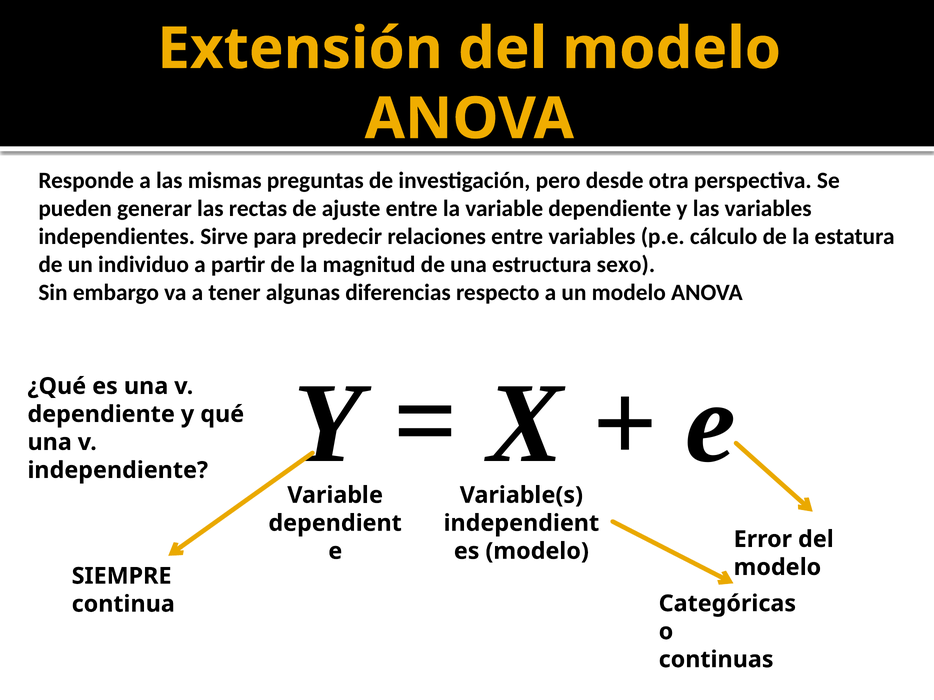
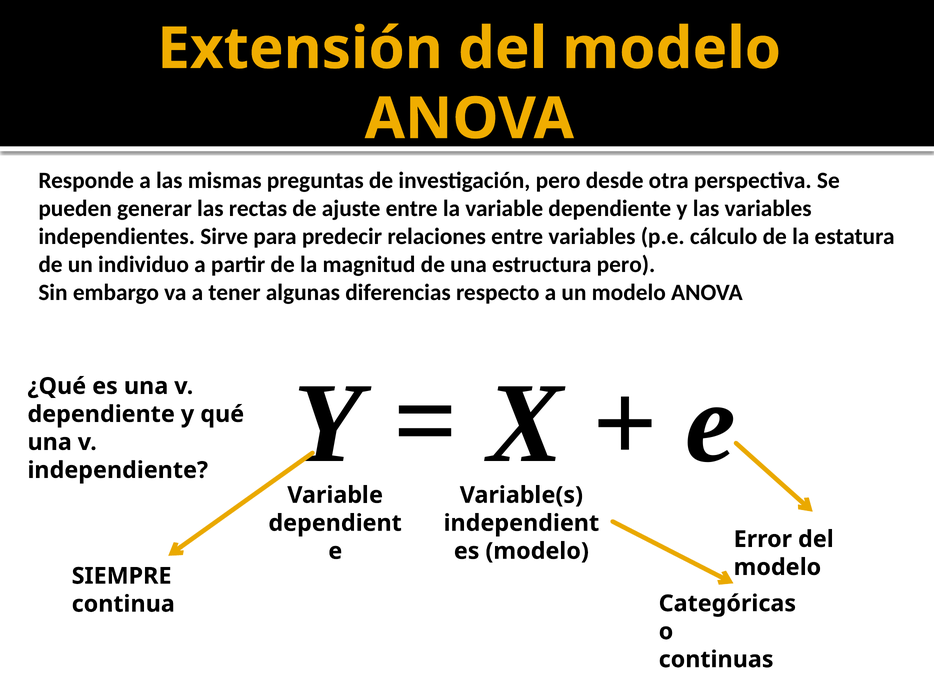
estructura sexo: sexo -> pero (626, 265)
